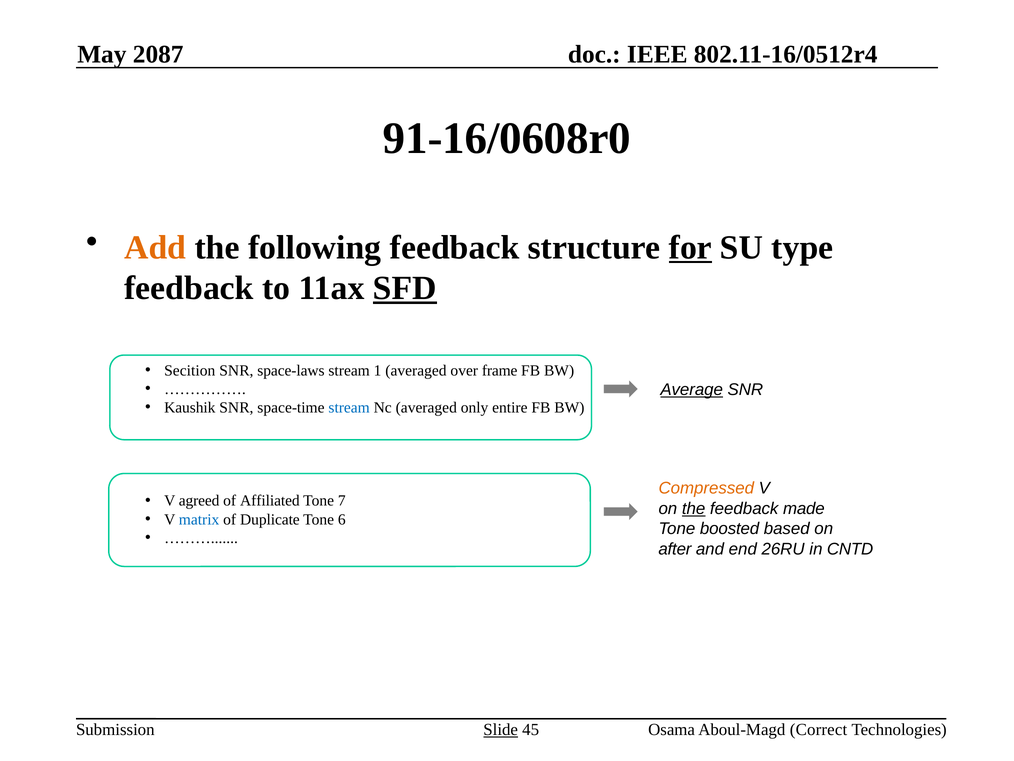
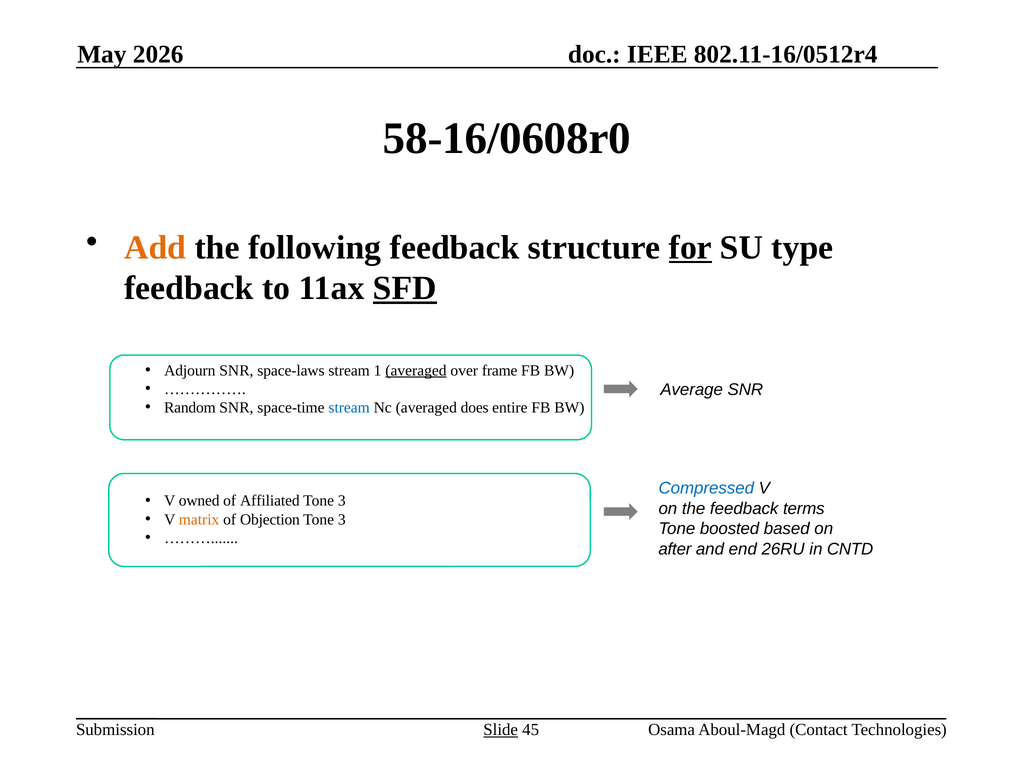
2087: 2087 -> 2026 (158, 54)
91-16/0608r0: 91-16/0608r0 -> 58-16/0608r0 (507, 138)
Secition: Secition -> Adjourn (190, 370)
averaged underline: none -> present (416, 370)
Average underline: present -> none (692, 390)
Kaushik: Kaushik -> Random (190, 407)
only: only -> does (475, 407)
Compressed colour: orange -> blue (706, 488)
agreed: agreed -> owned (199, 500)
7: 7 -> 3 (342, 500)
the underline: present -> none (694, 508)
made: made -> terms (804, 508)
matrix colour: blue -> orange (199, 519)
Duplicate: Duplicate -> Objection (270, 519)
6: 6 -> 3 (342, 519)
Correct: Correct -> Contact (819, 729)
